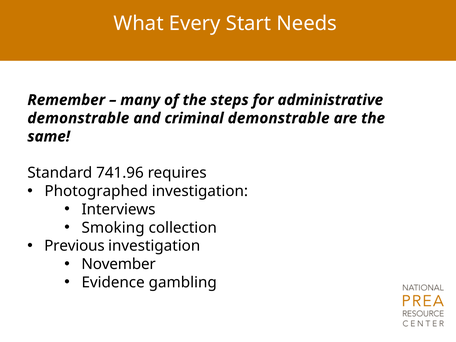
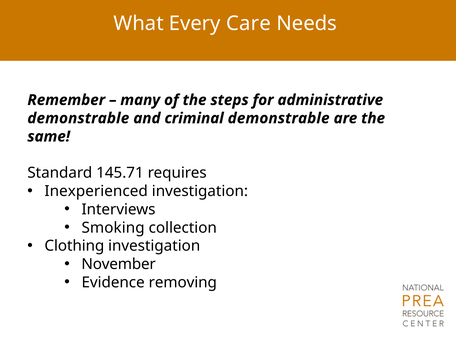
Start: Start -> Care (248, 23)
741.96: 741.96 -> 145.71 (120, 173)
Photographed: Photographed -> Inexperienced (96, 191)
Previous: Previous -> Clothing (74, 246)
gambling: gambling -> removing (183, 282)
